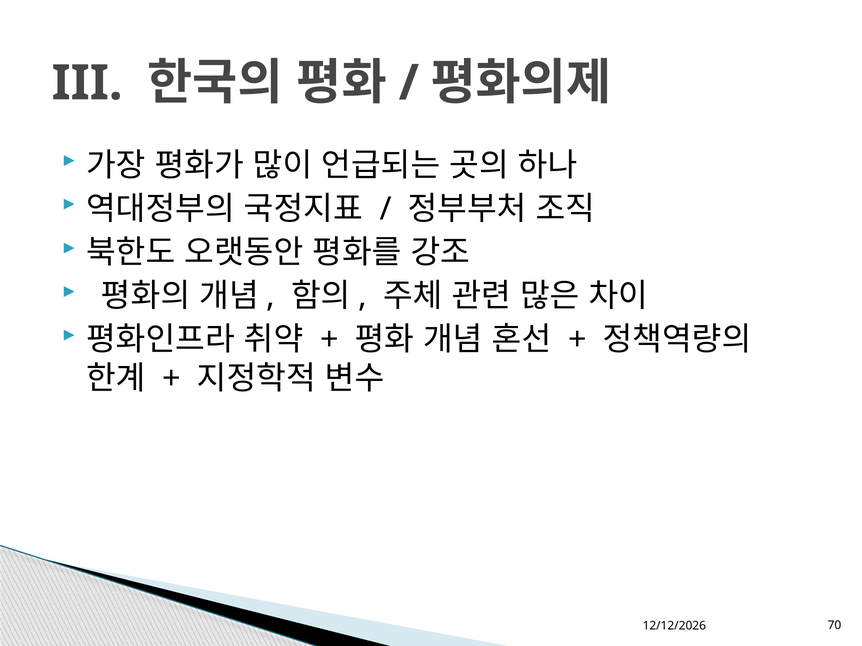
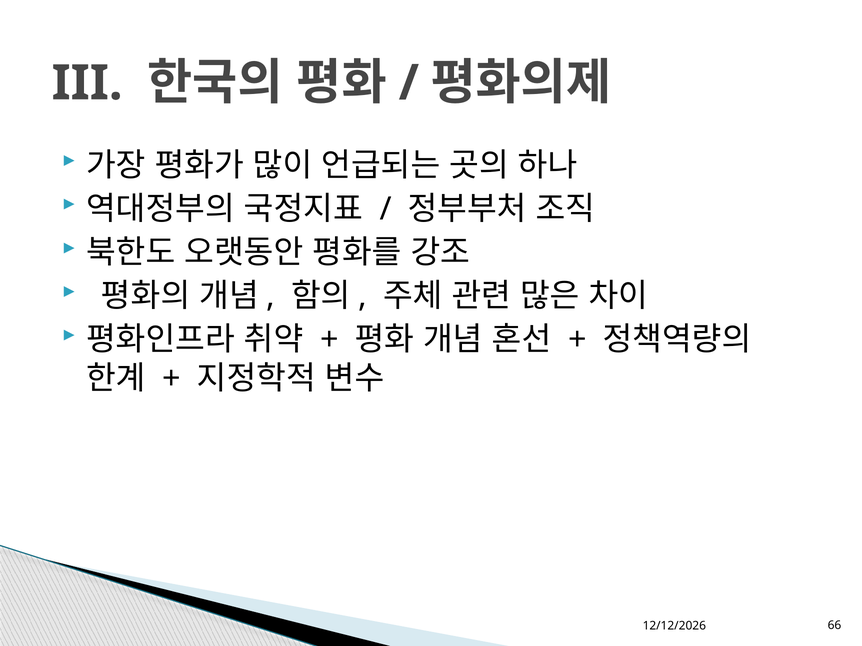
70: 70 -> 66 (834, 626)
